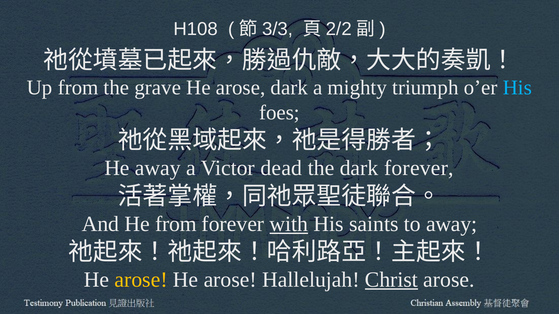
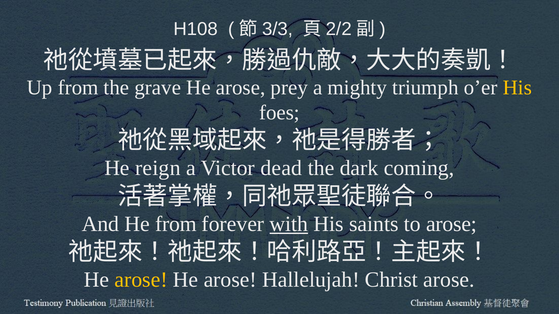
arose dark: dark -> prey (289, 88)
His colour: light blue -> yellow (517, 88)
He away: away -> reign (158, 168)
dark forever: forever -> coming (419, 168)
to away: away -> arose (452, 224)
Christ underline: present -> none (391, 280)
